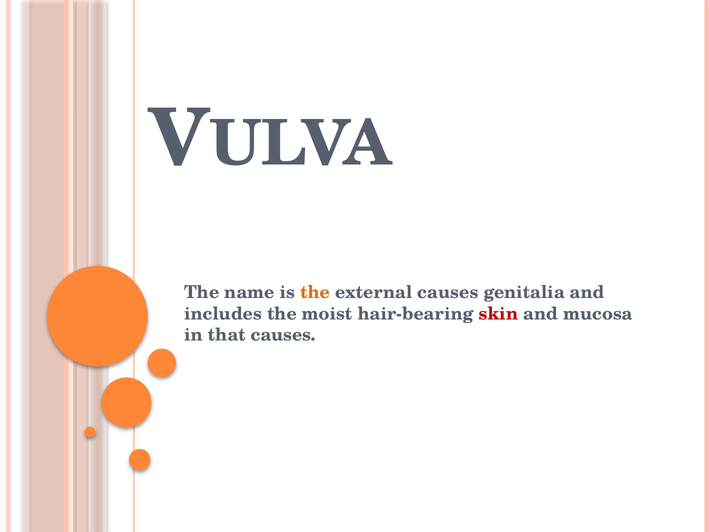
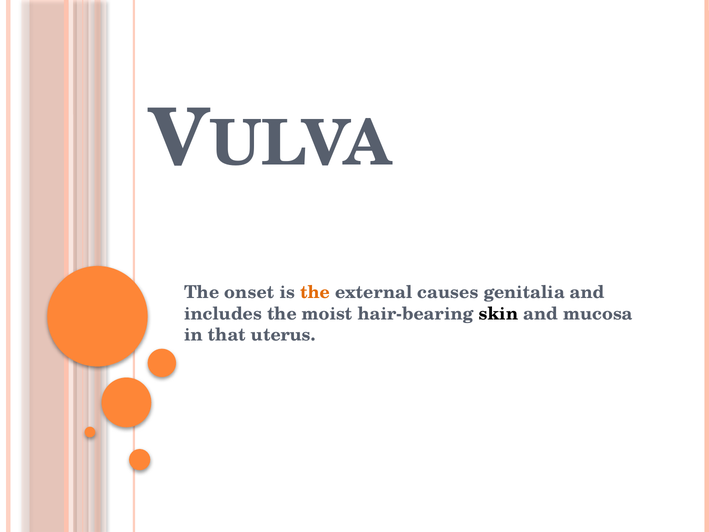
name: name -> onset (249, 292)
skin colour: red -> black (498, 314)
that causes: causes -> uterus (283, 335)
